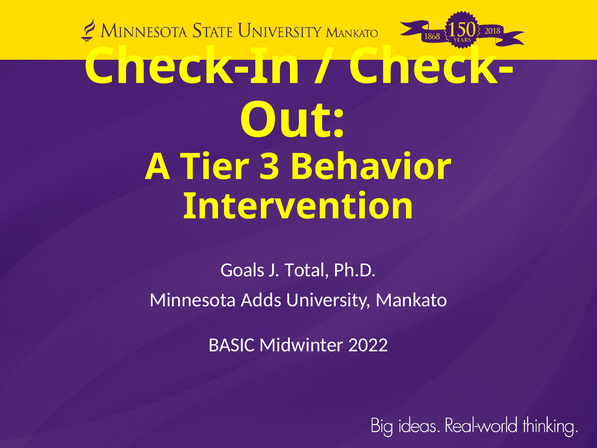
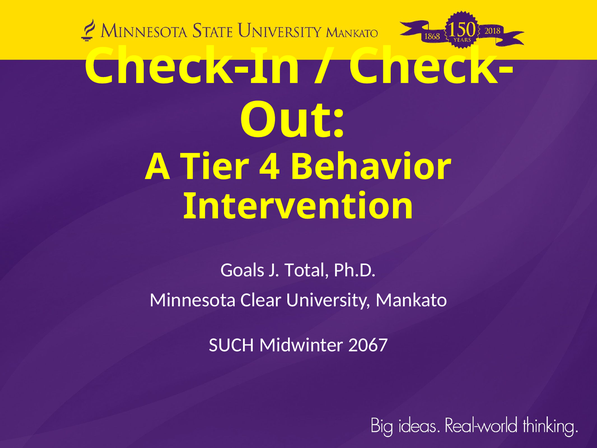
3: 3 -> 4 (269, 167)
Adds: Adds -> Clear (261, 300)
BASIC: BASIC -> SUCH (231, 345)
2022: 2022 -> 2067 (368, 345)
